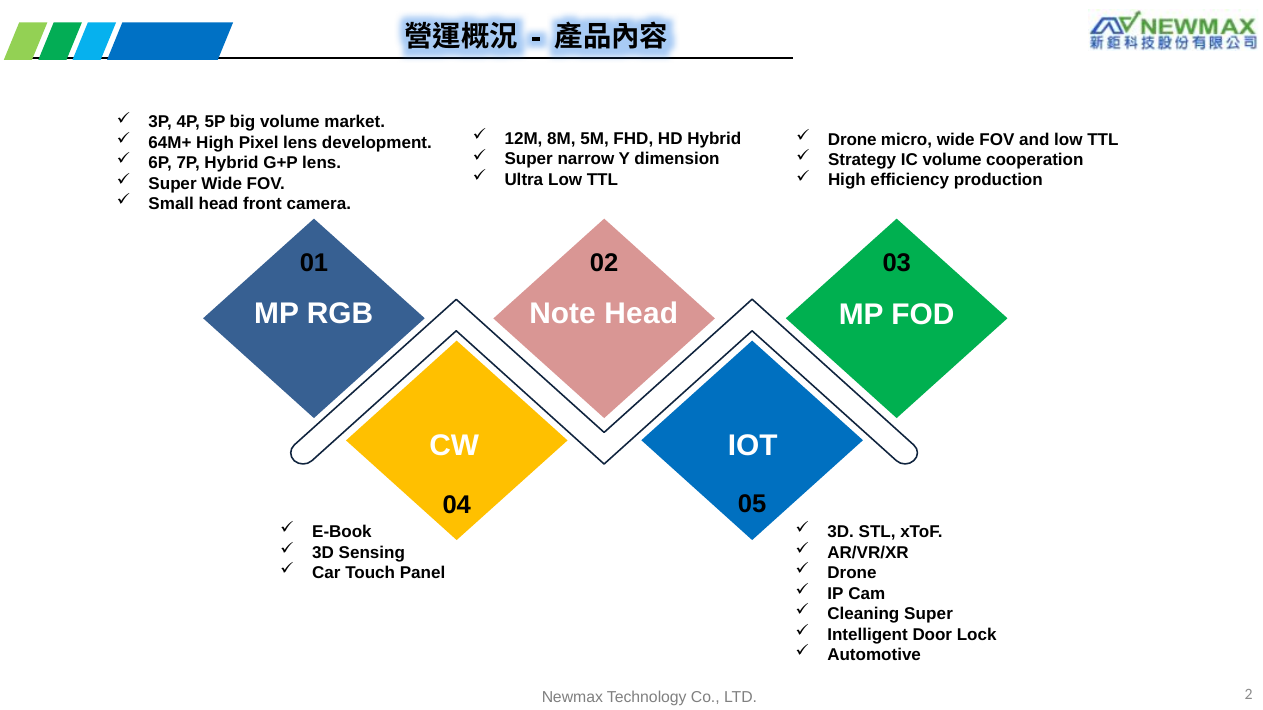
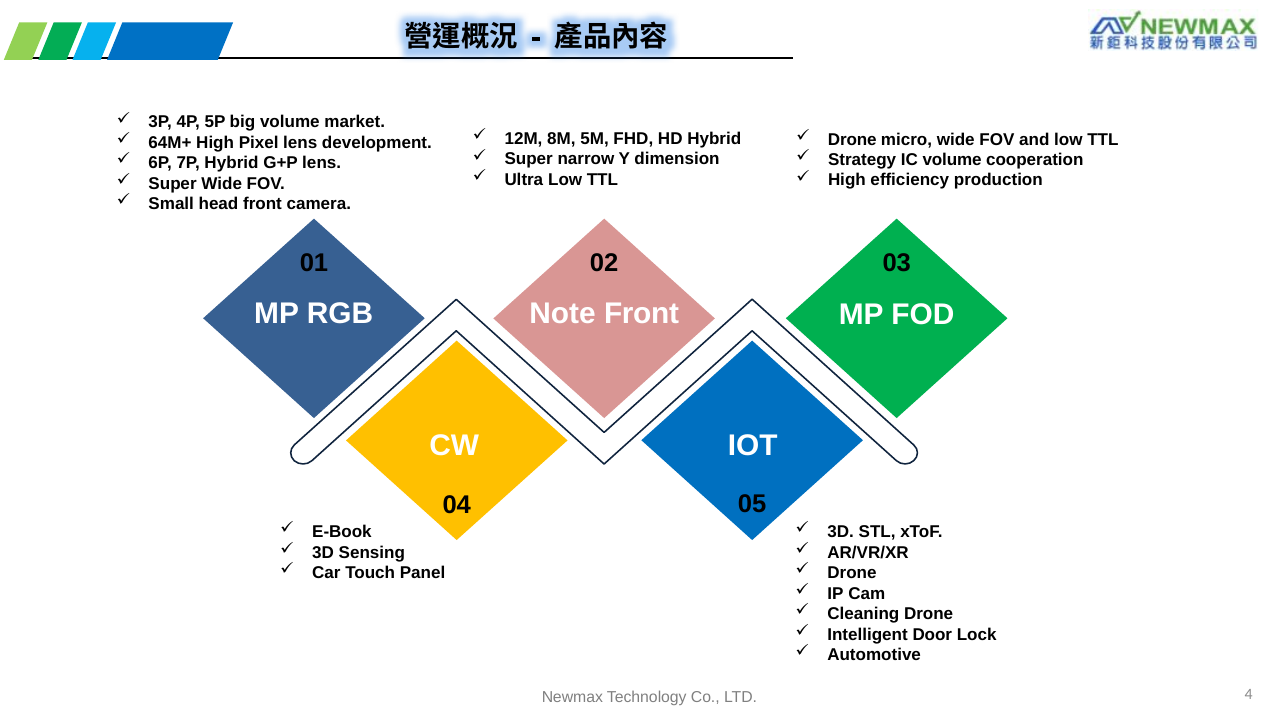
Note Head: Head -> Front (642, 314)
Cleaning Super: Super -> Drone (929, 614)
2: 2 -> 4 (1249, 695)
